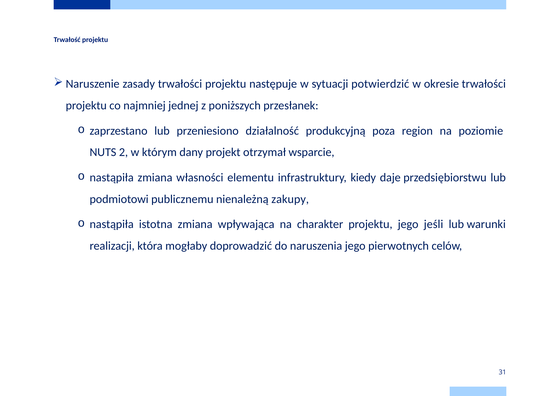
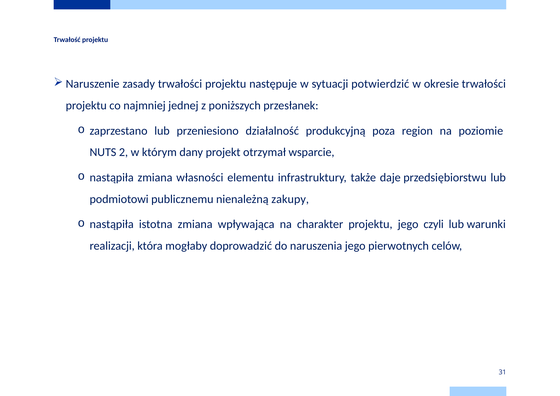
kiedy: kiedy -> także (363, 178)
jeśli: jeśli -> czyli (434, 224)
